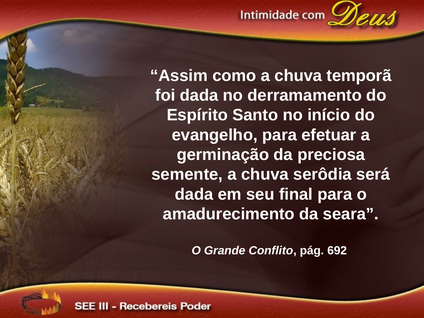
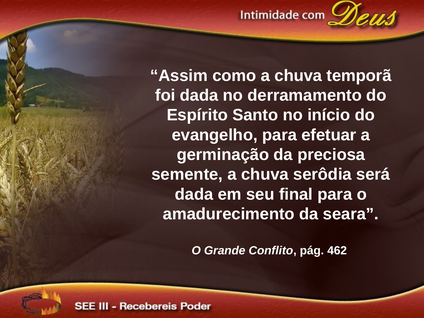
692: 692 -> 462 (337, 251)
